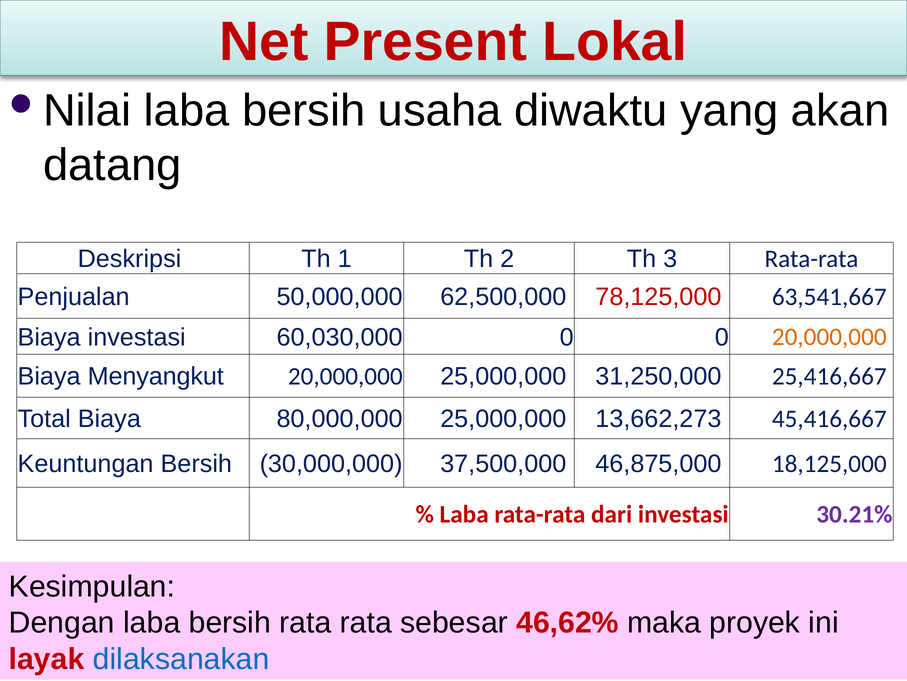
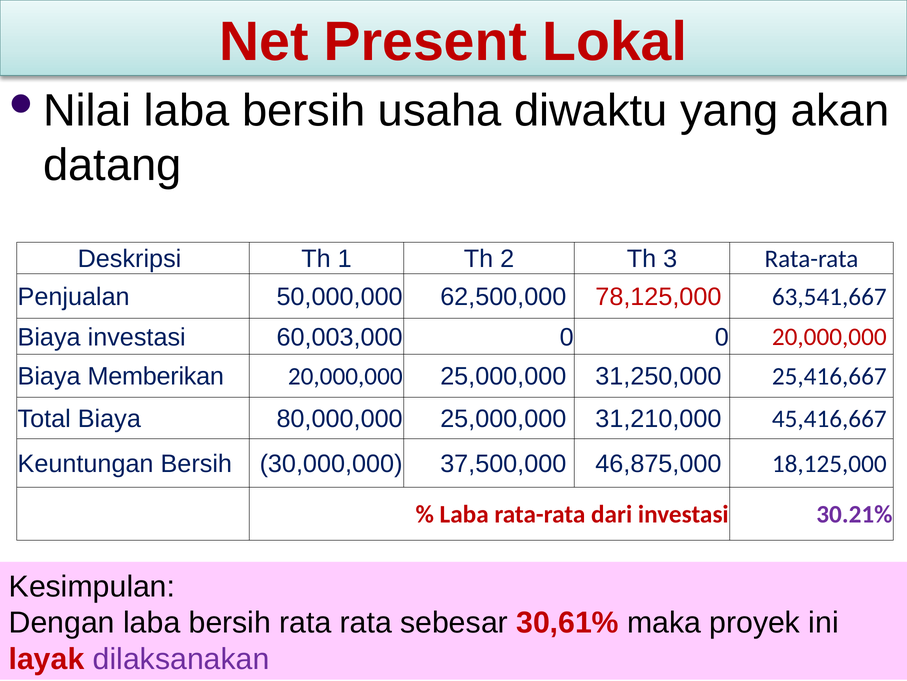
60,030,000: 60,030,000 -> 60,003,000 (340, 337)
20,000,000 colour: orange -> red (829, 337)
Menyangkut: Menyangkut -> Memberikan (156, 376)
13,662,273: 13,662,273 -> 31,210,000 (658, 418)
46,62%: 46,62% -> 30,61% (568, 622)
dilaksanakan colour: blue -> purple (181, 658)
